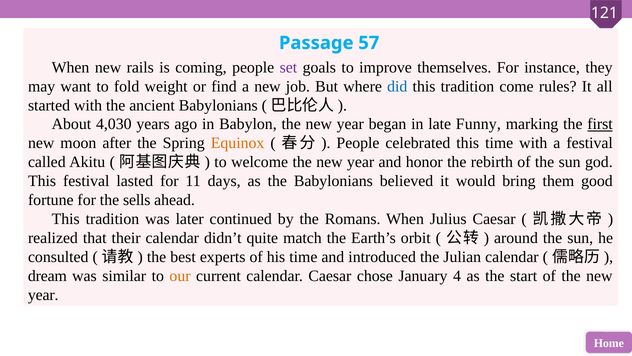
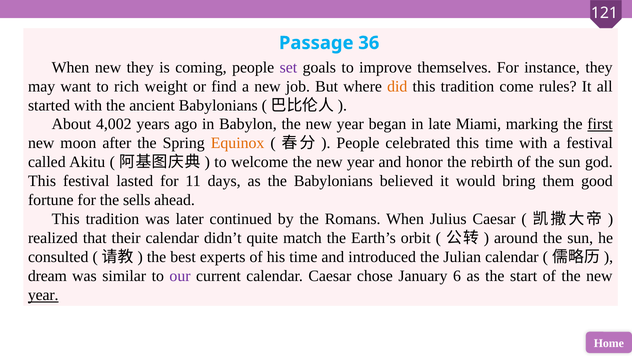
57: 57 -> 36 (369, 43)
new rails: rails -> they (140, 67)
fold: fold -> rich (127, 86)
did colour: blue -> orange (397, 86)
4,030: 4,030 -> 4,002 (114, 124)
Funny: Funny -> Miami (478, 124)
our colour: orange -> purple (180, 276)
4: 4 -> 6 (457, 276)
year underline: none -> present (43, 295)
